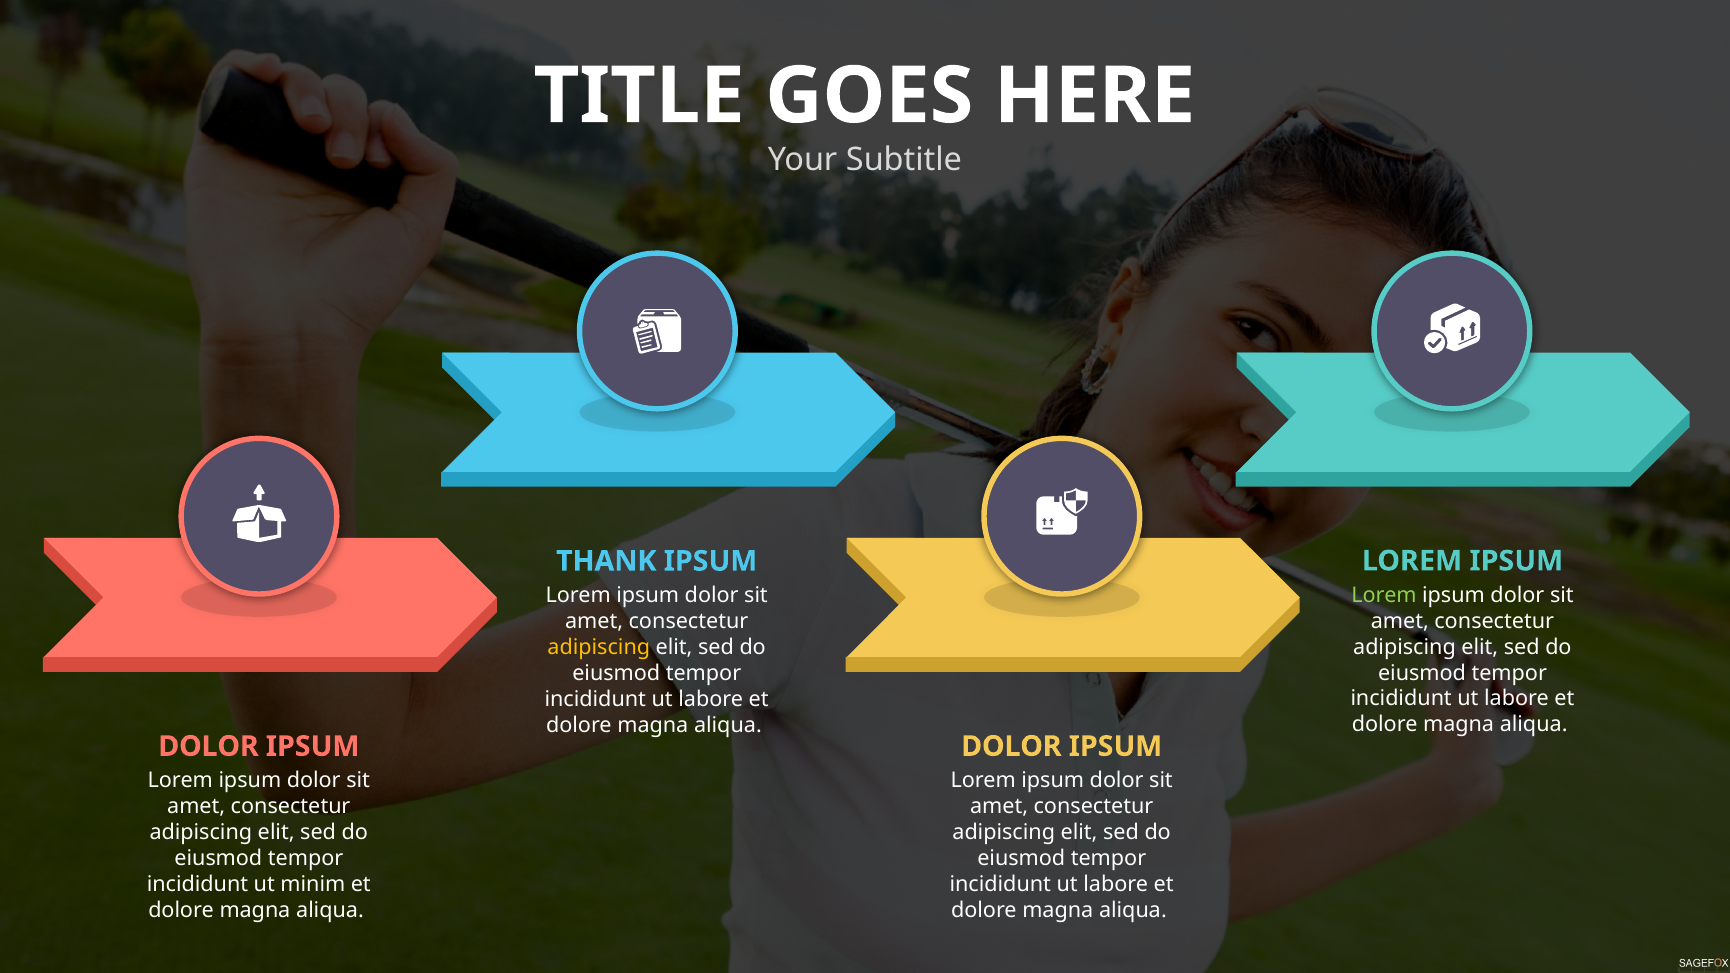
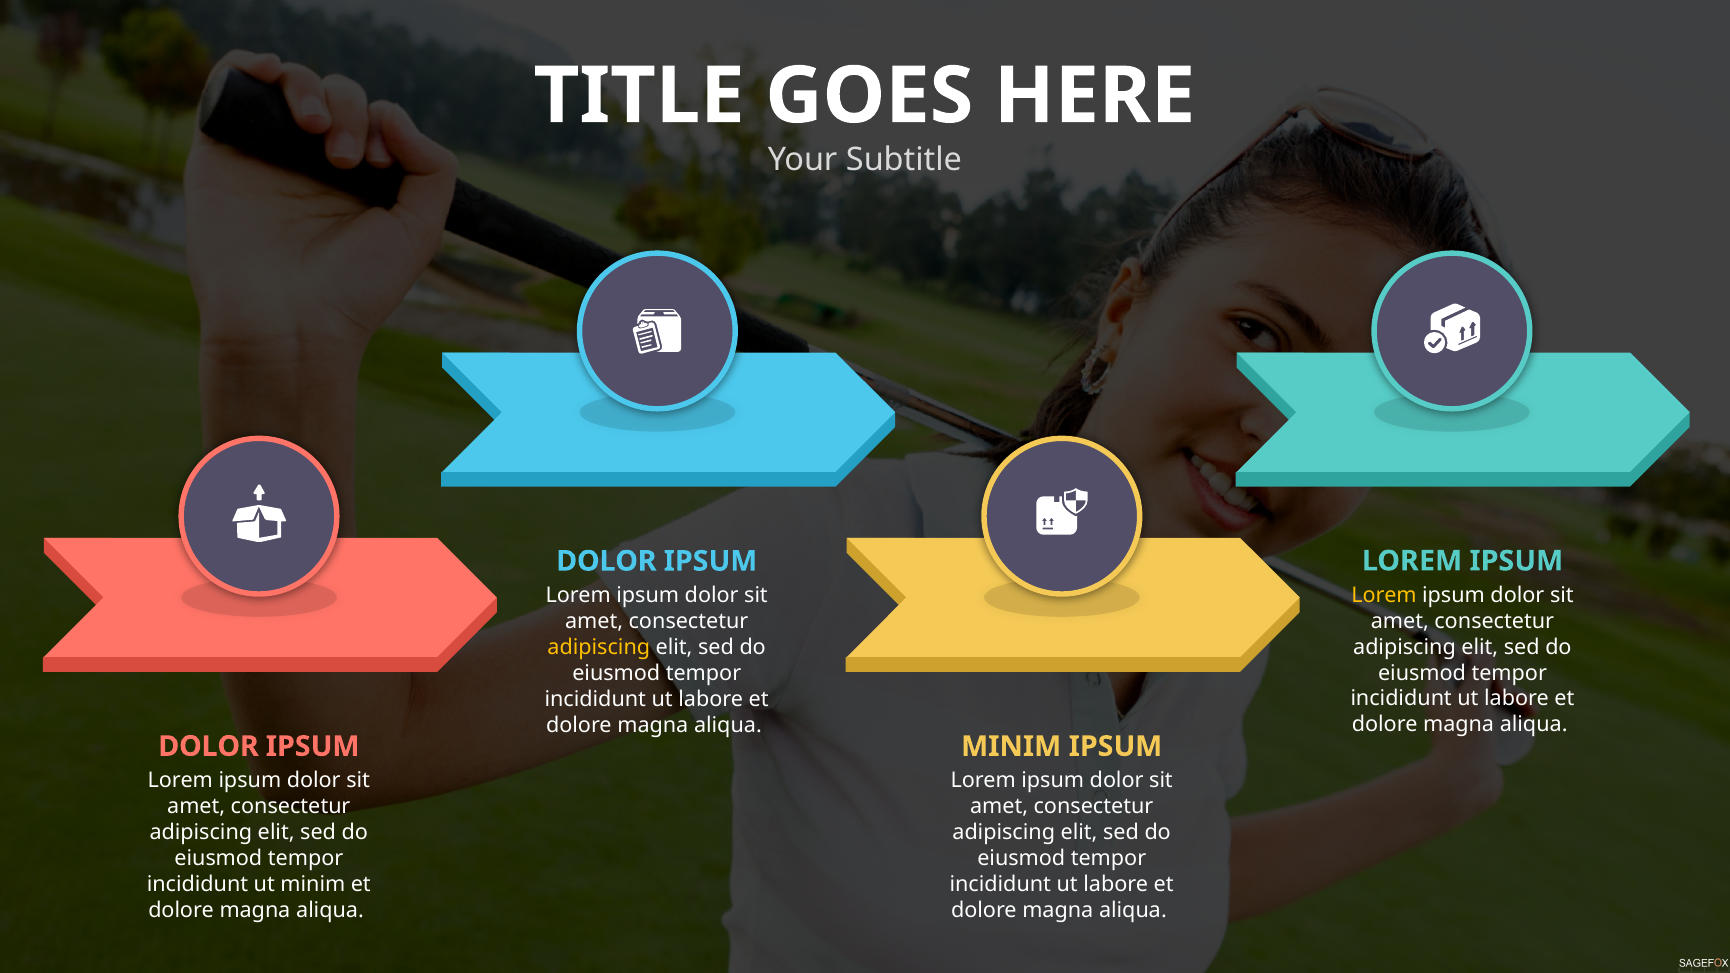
THANK: THANK -> DOLOR (606, 561)
Lorem colour: light green -> yellow (1384, 595)
DOLOR: DOLOR -> MINIM (1011, 746)
